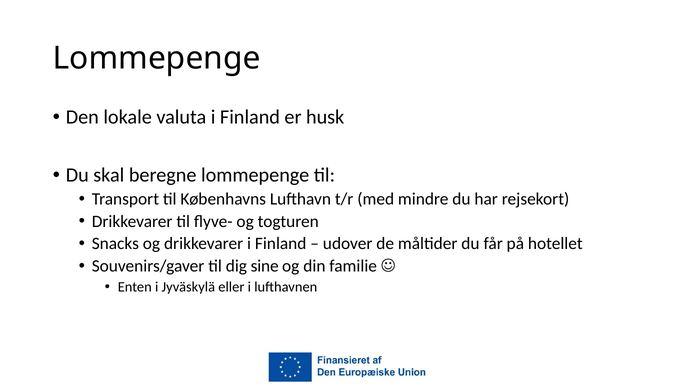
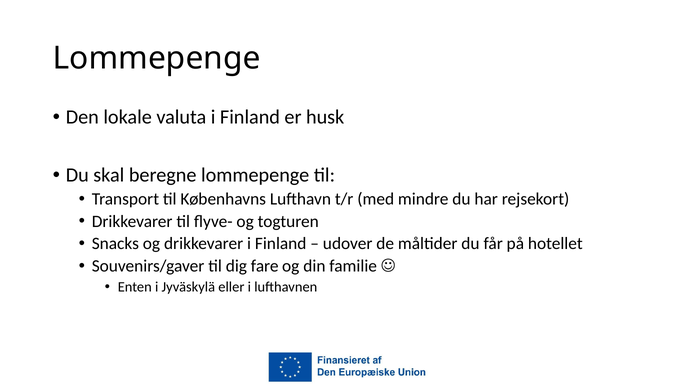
sine: sine -> fare (265, 266)
